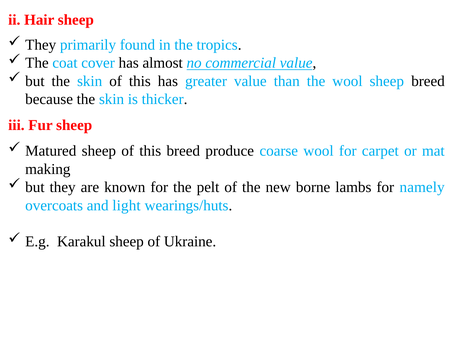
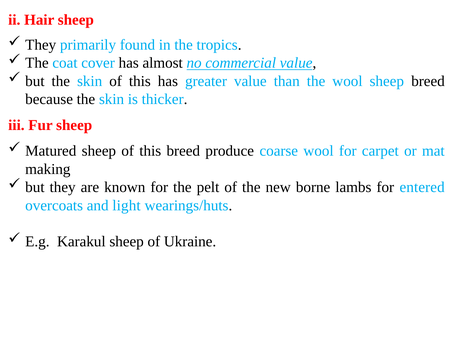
namely: namely -> entered (422, 187)
